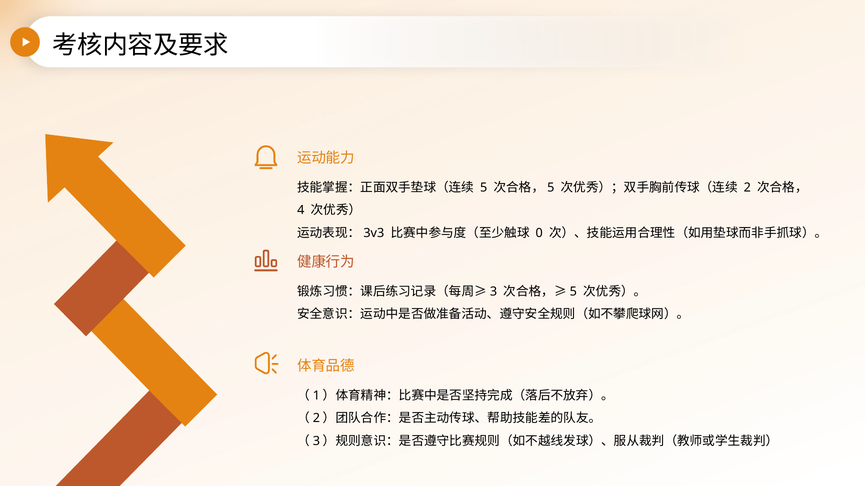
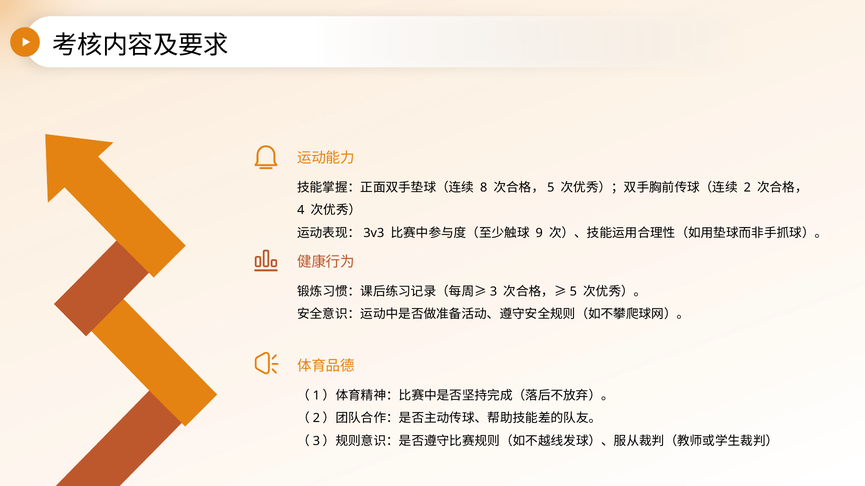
5: 5 -> 8 (484, 188)
0: 0 -> 9 (539, 233)
